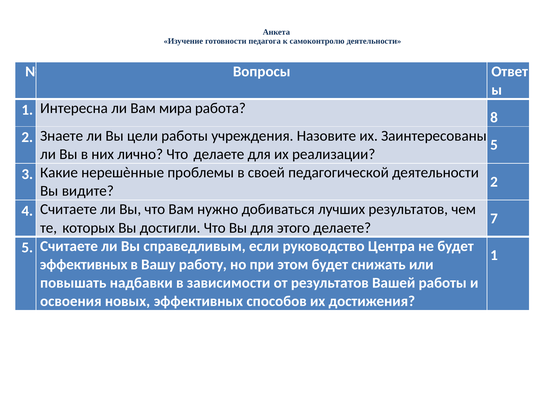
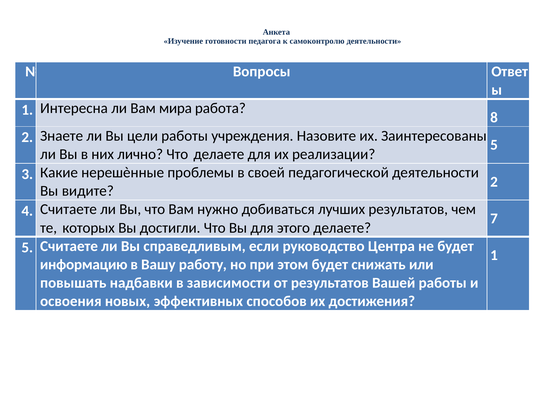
эффективных: эффективных -> информацию (84, 264)
